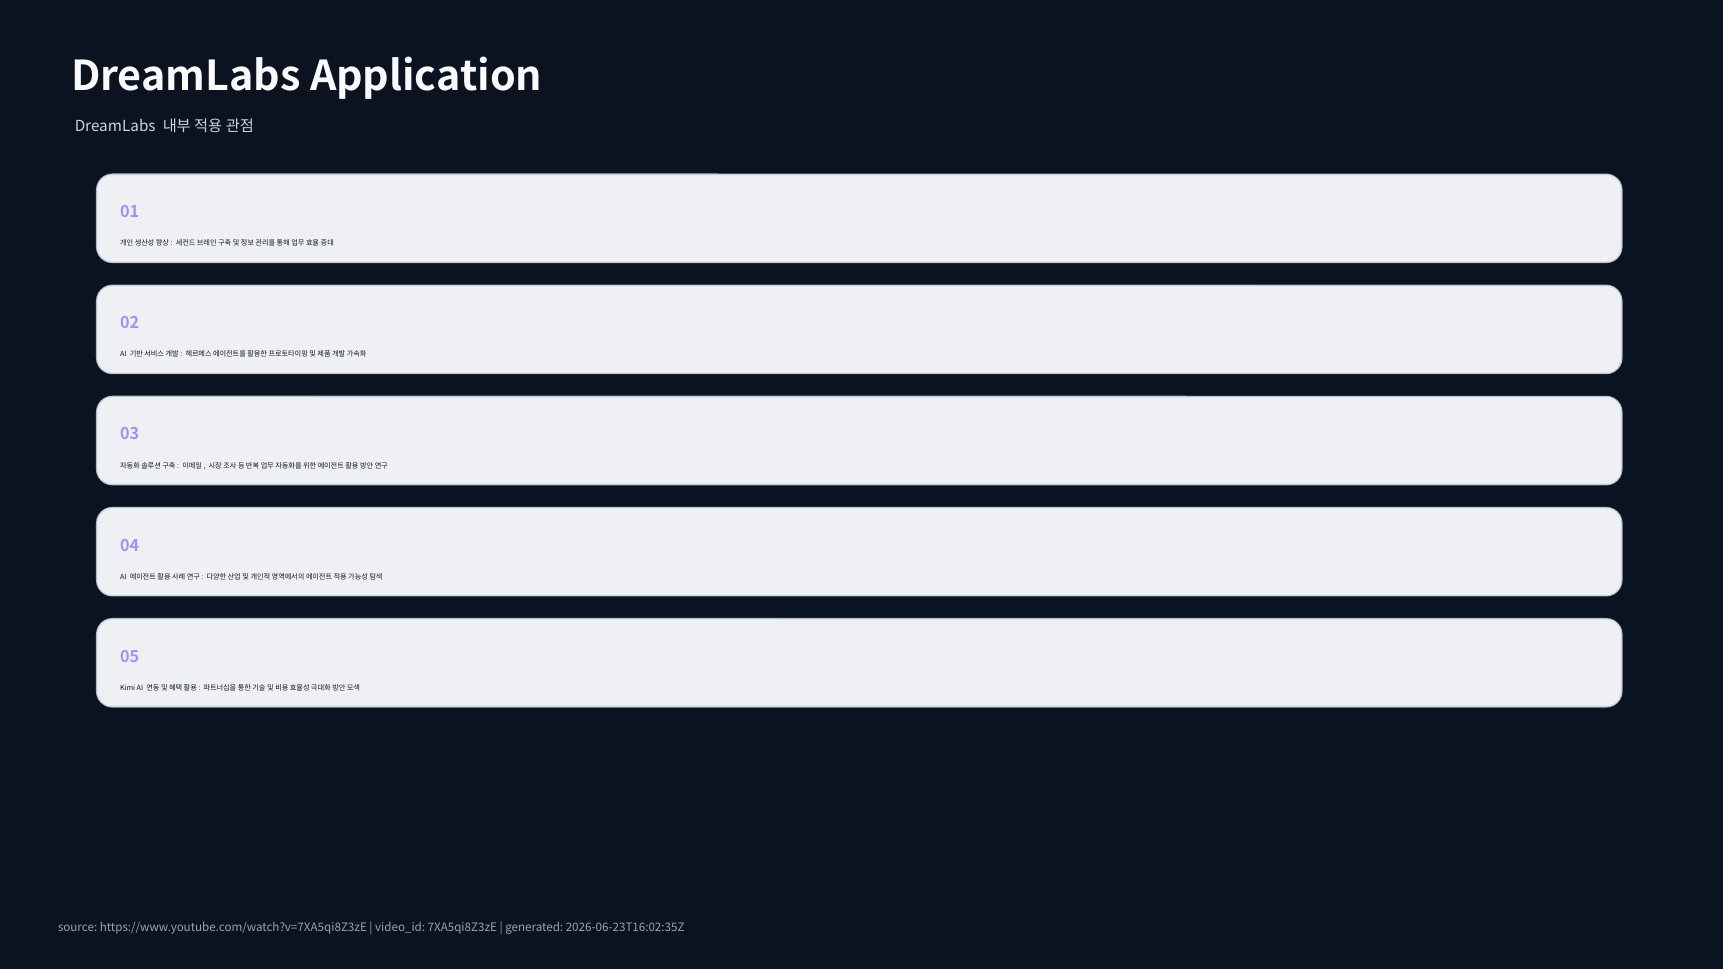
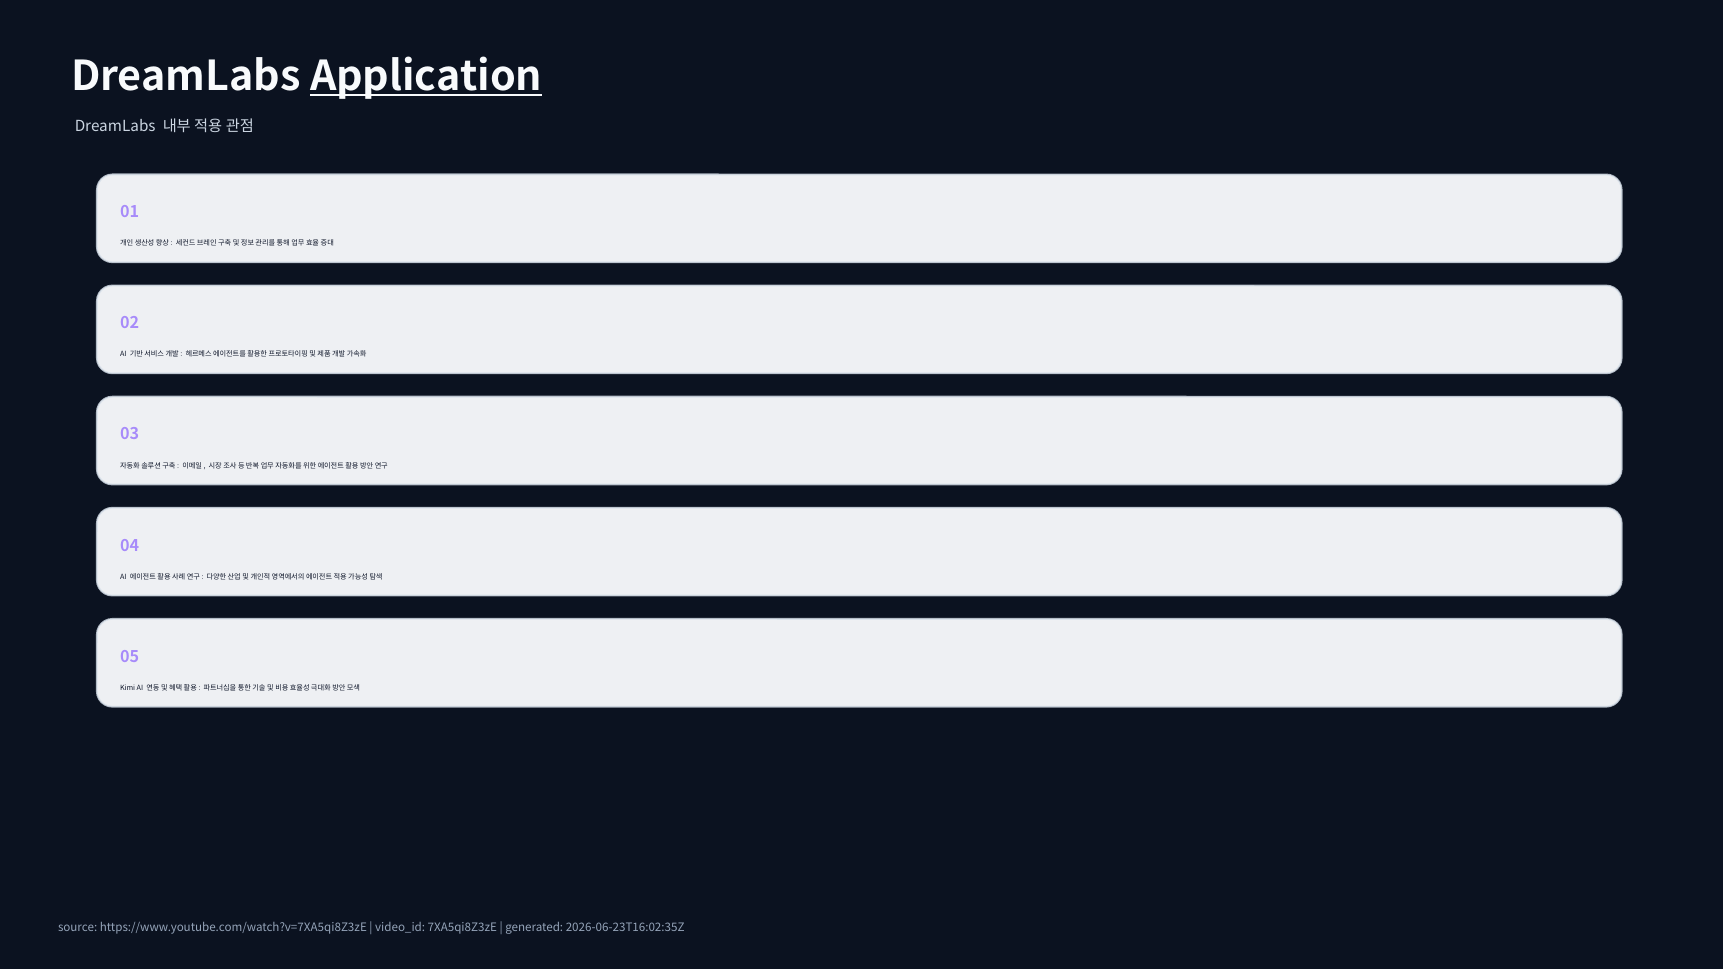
Application underline: none -> present (426, 77)
